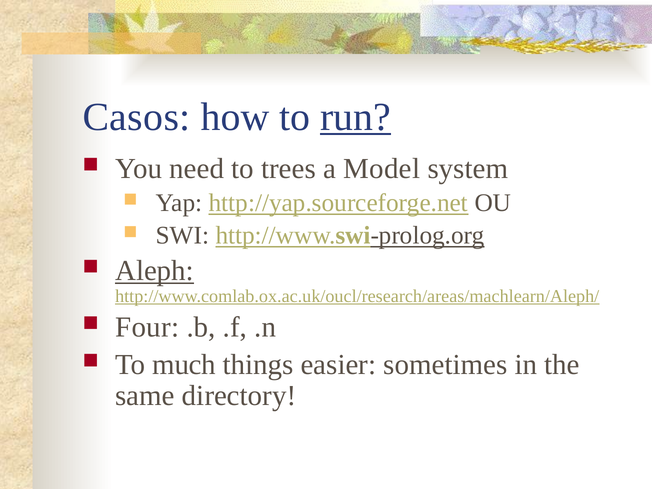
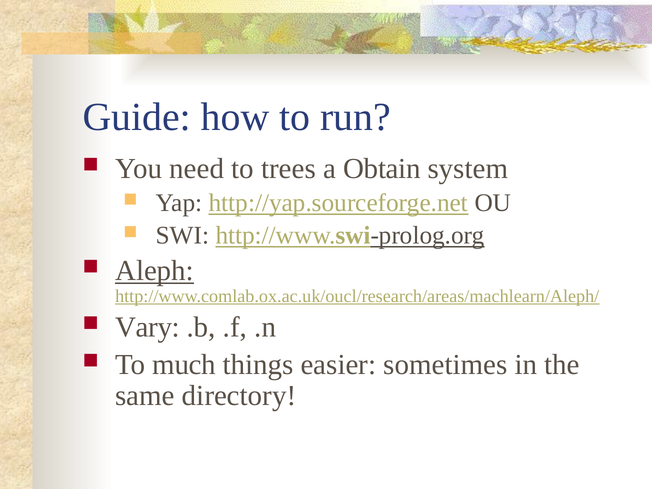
Casos: Casos -> Guide (137, 117)
run underline: present -> none (356, 117)
Model: Model -> Obtain (382, 169)
Four: Four -> Vary (147, 327)
